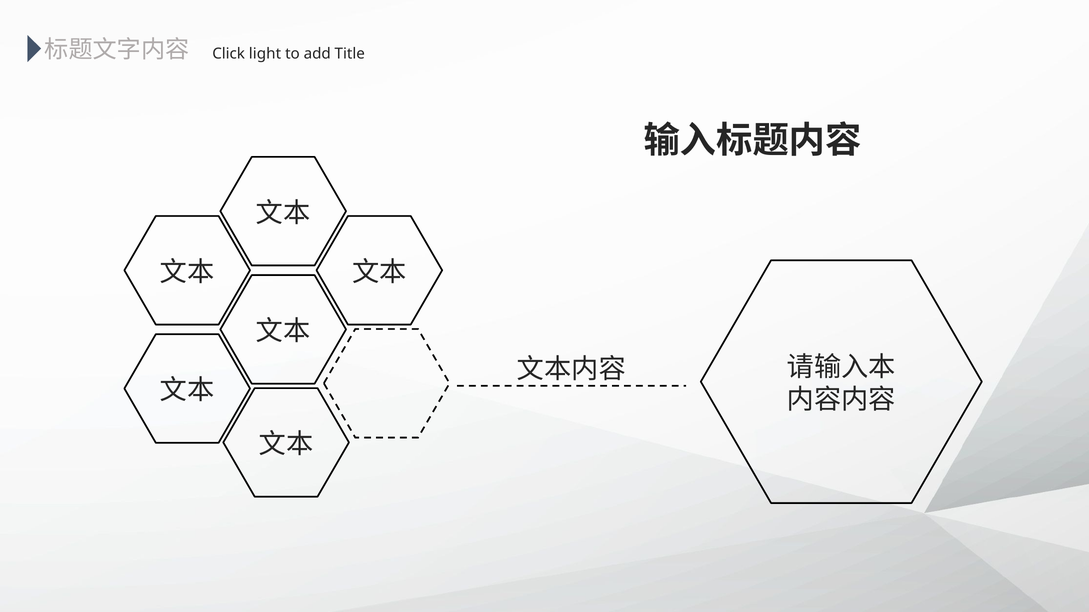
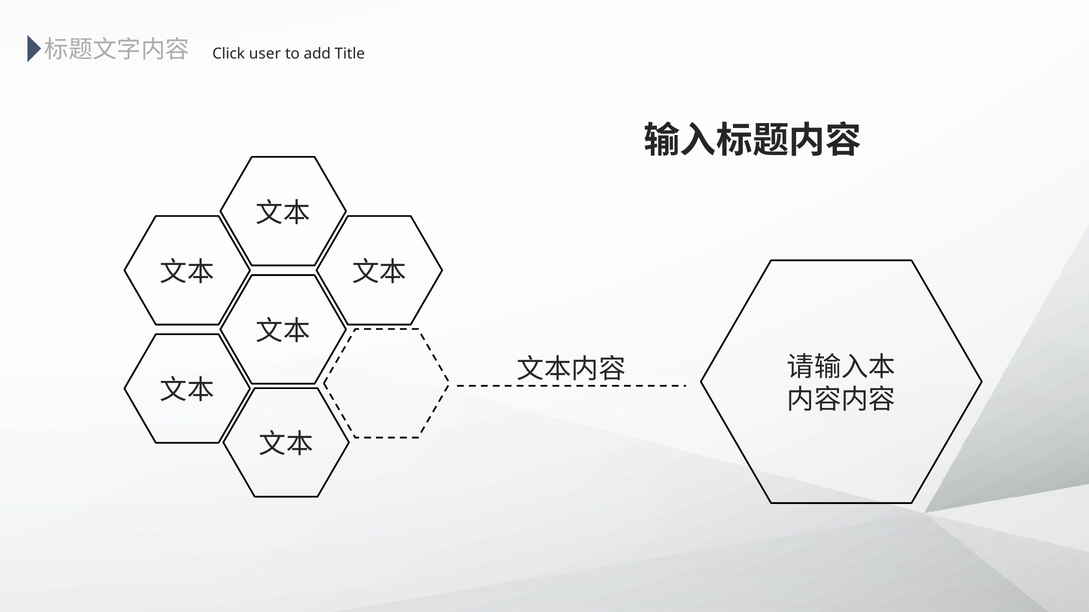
light: light -> user (265, 54)
